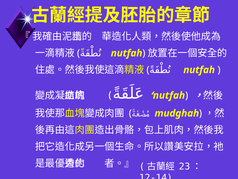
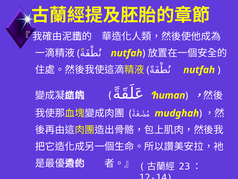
nutfah: nutfah -> human (169, 95)
